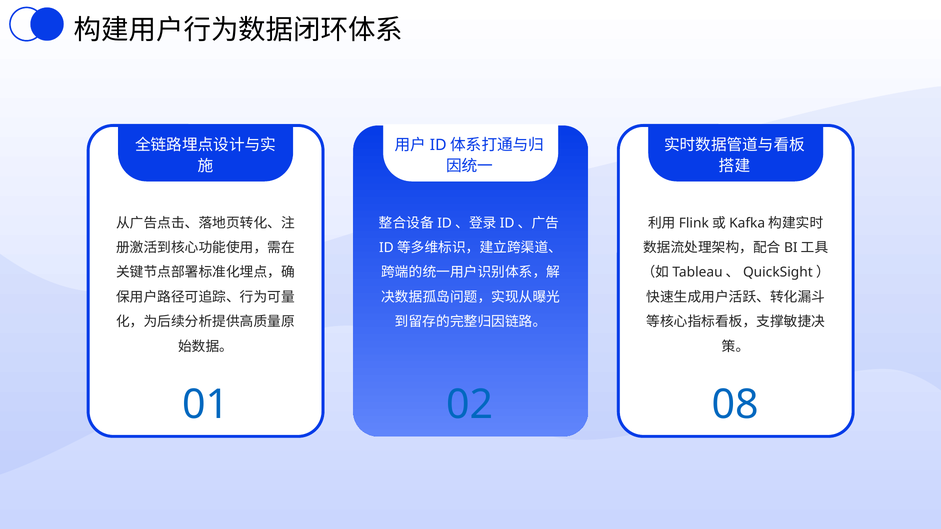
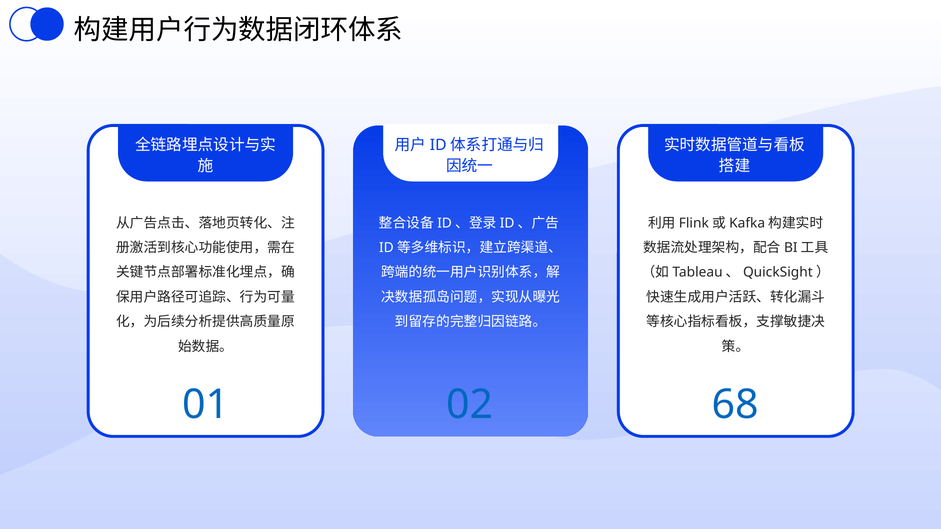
08: 08 -> 68 (735, 405)
